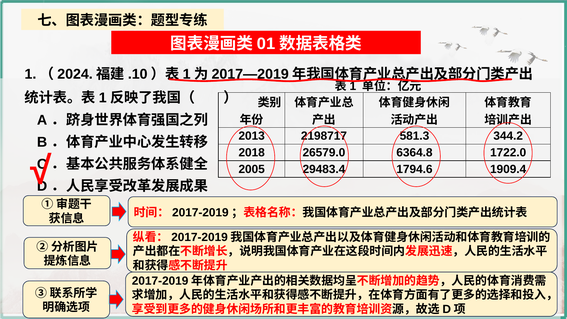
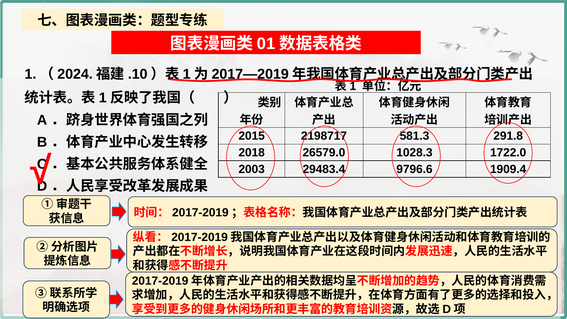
2013: 2013 -> 2015 (252, 136)
344.2: 344.2 -> 291.8 (508, 136)
6364.8: 6364.8 -> 1028.3 (414, 153)
2005: 2005 -> 2003 (252, 169)
1794.6: 1794.6 -> 9796.6 (414, 169)
